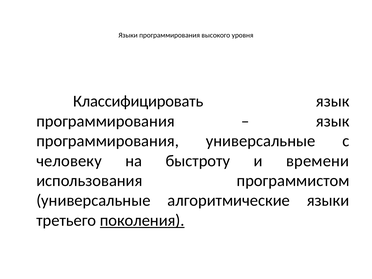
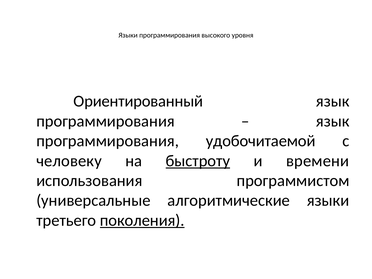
Классифицировать: Классифицировать -> Ориентированный (138, 101)
программирования универсальные: универсальные -> удобочитаемой (261, 141)
быстроту underline: none -> present (198, 161)
